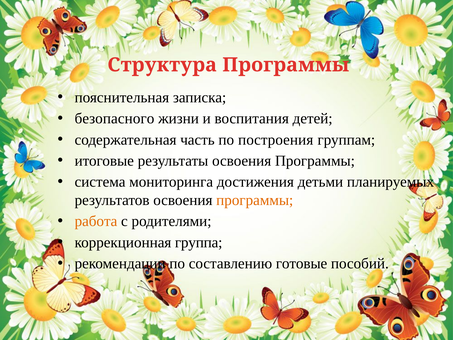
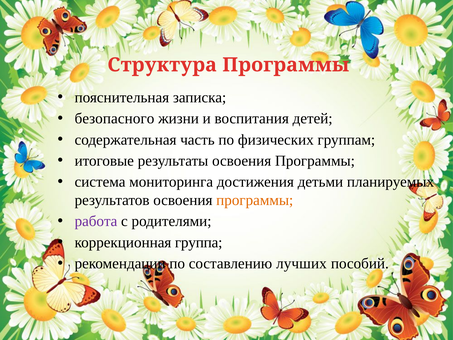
построения: построения -> физических (276, 140)
работа colour: orange -> purple (96, 221)
готовые: готовые -> лучших (301, 263)
